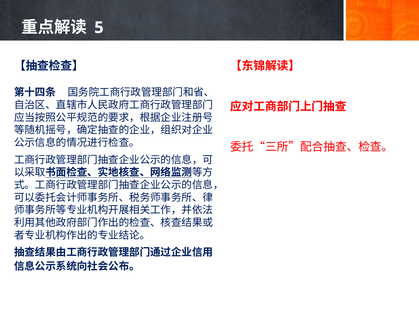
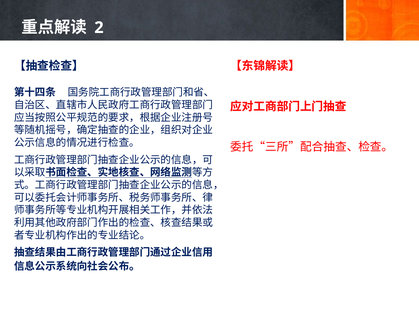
5: 5 -> 2 (99, 28)
